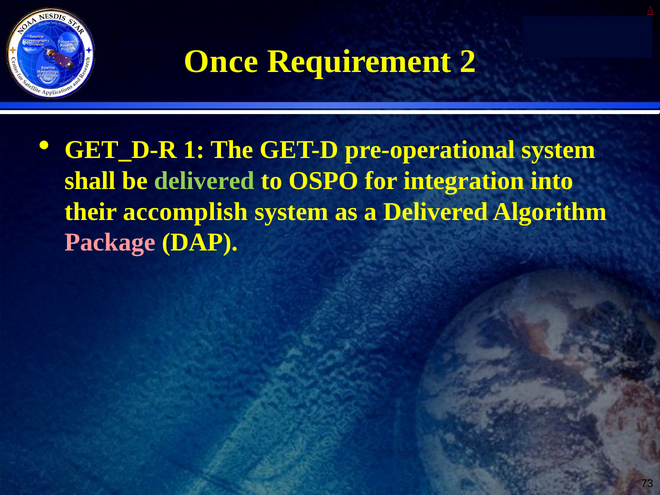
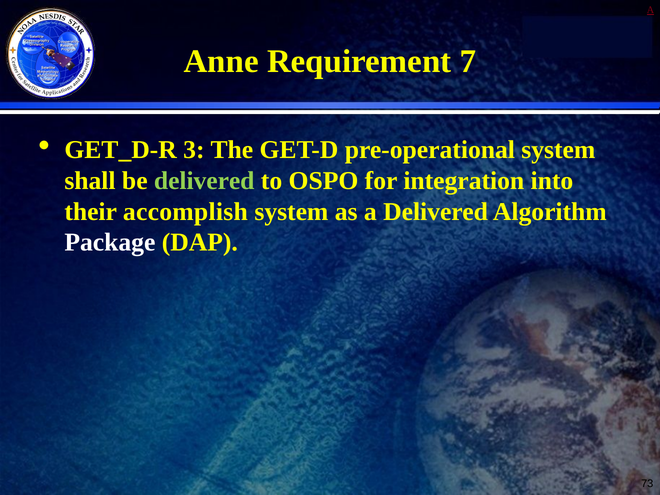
Once: Once -> Anne (221, 62)
2: 2 -> 7 (468, 62)
1: 1 -> 3 (194, 150)
Package colour: pink -> white (110, 242)
